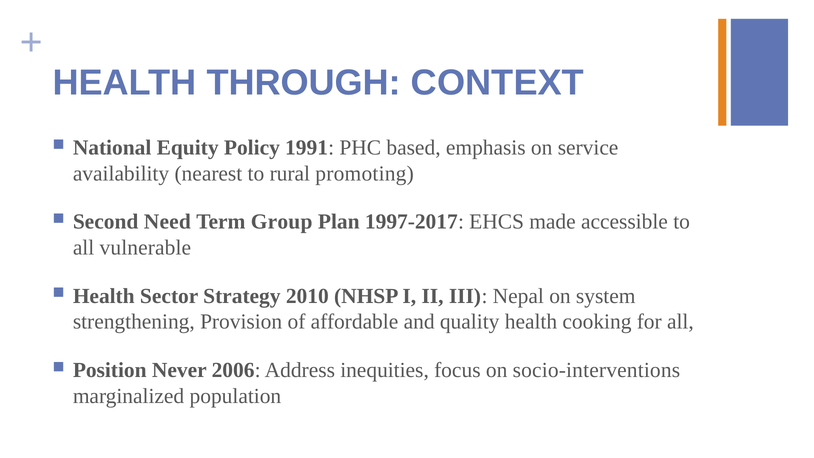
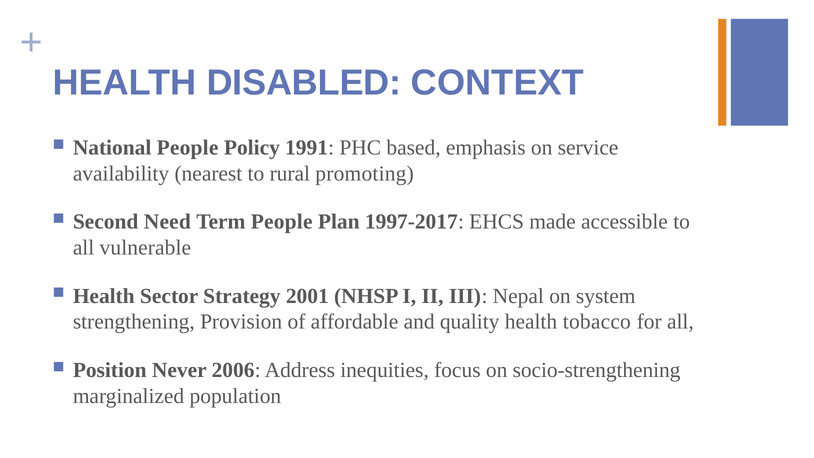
THROUGH: THROUGH -> DISABLED (304, 83)
National Equity: Equity -> People (188, 148)
Term Group: Group -> People (282, 222)
2010: 2010 -> 2001 (307, 296)
cooking: cooking -> tobacco (597, 322)
socio-interventions: socio-interventions -> socio-strengthening (597, 370)
